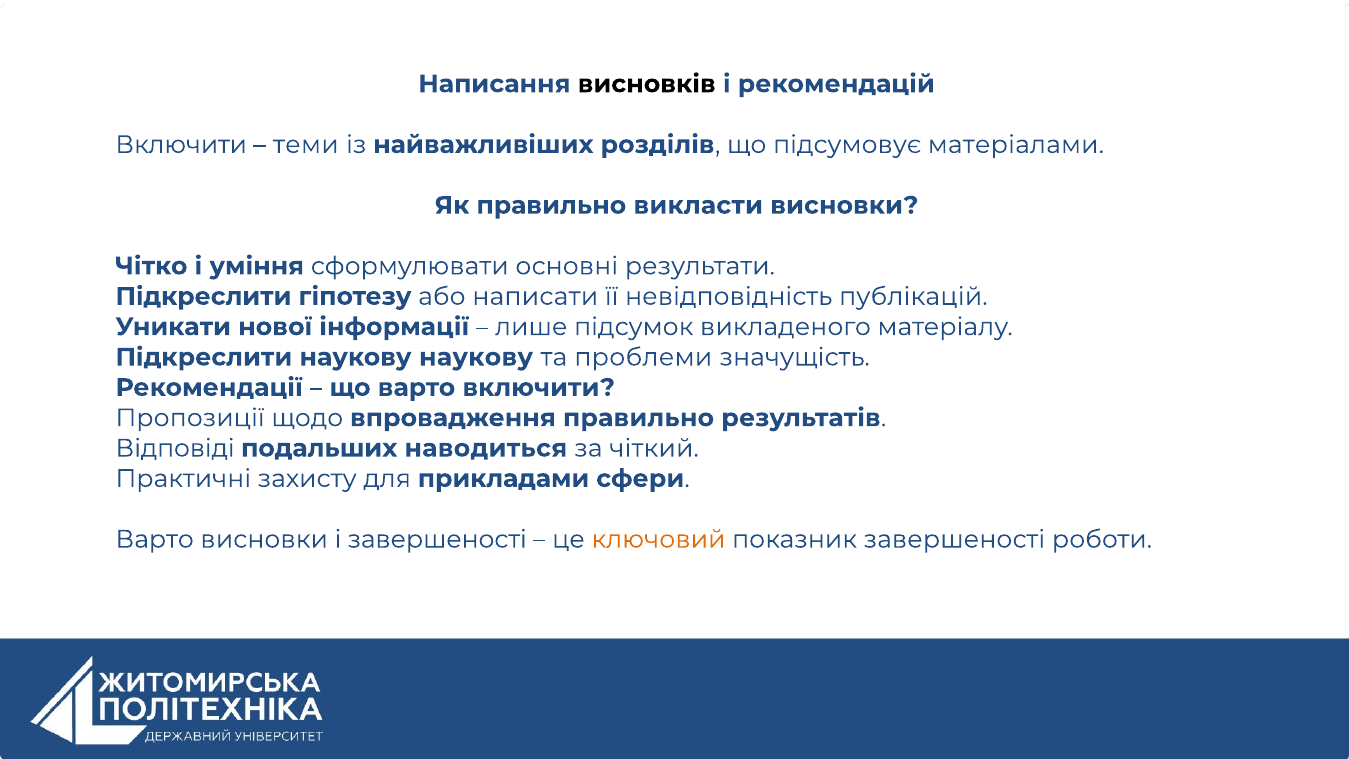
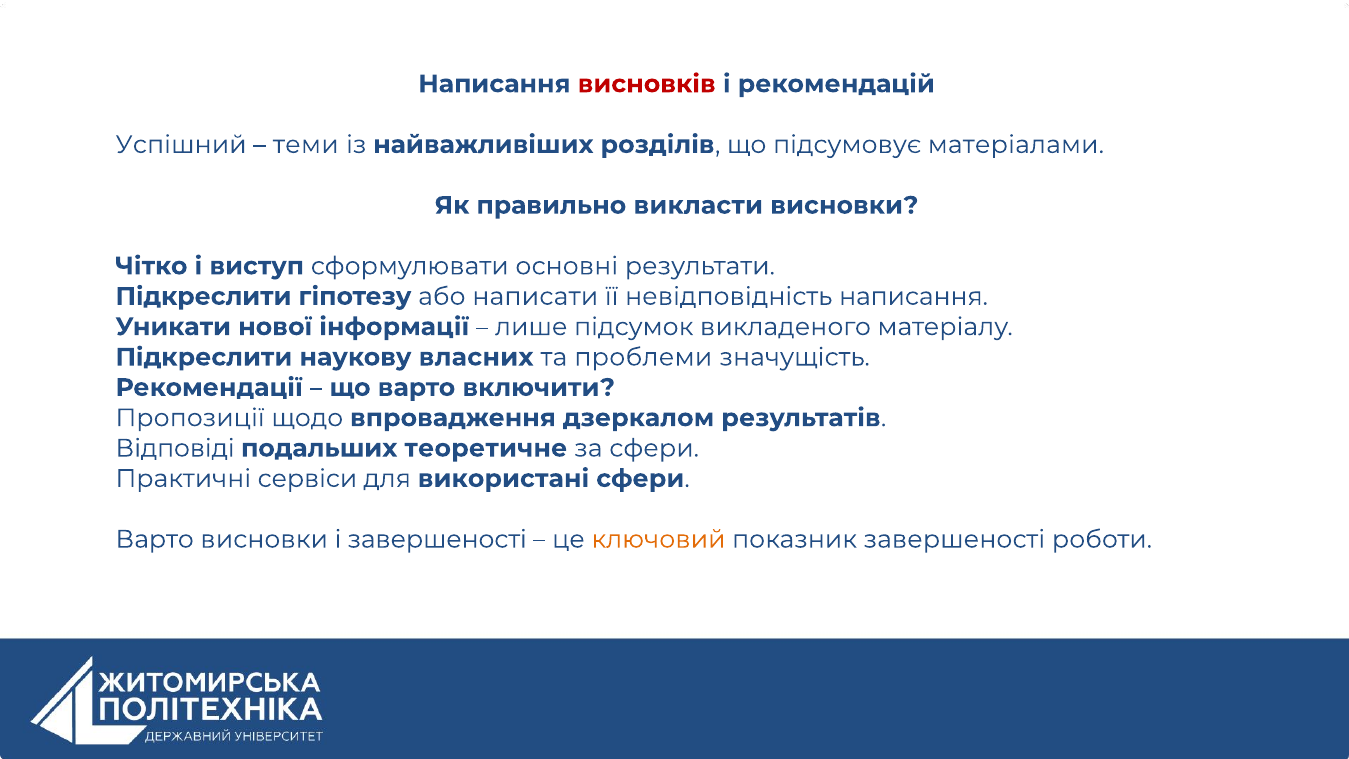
висновків colour: black -> red (647, 84)
Включити: Включити -> Успішний (181, 145)
уміння: уміння -> виступ (257, 266)
невідповідність публікацій: публікацій -> написання (914, 296)
наукову наукову: наукову -> власних (476, 357)
впровадження правильно: правильно -> дзеркалом (639, 418)
наводиться: наводиться -> теоретичне (486, 448)
за чіткий: чіткий -> сфери (654, 448)
захисту: захисту -> сервіси (307, 478)
прикладами: прикладами -> використані (504, 478)
